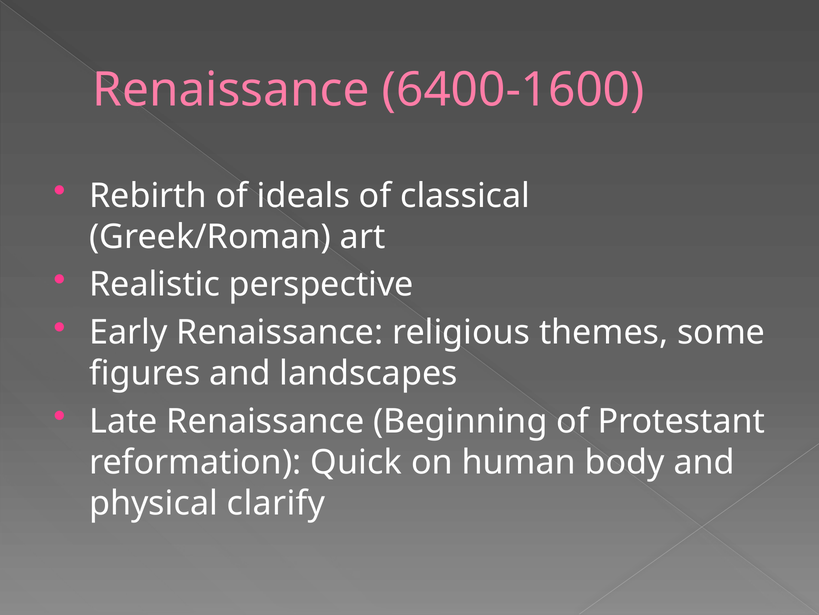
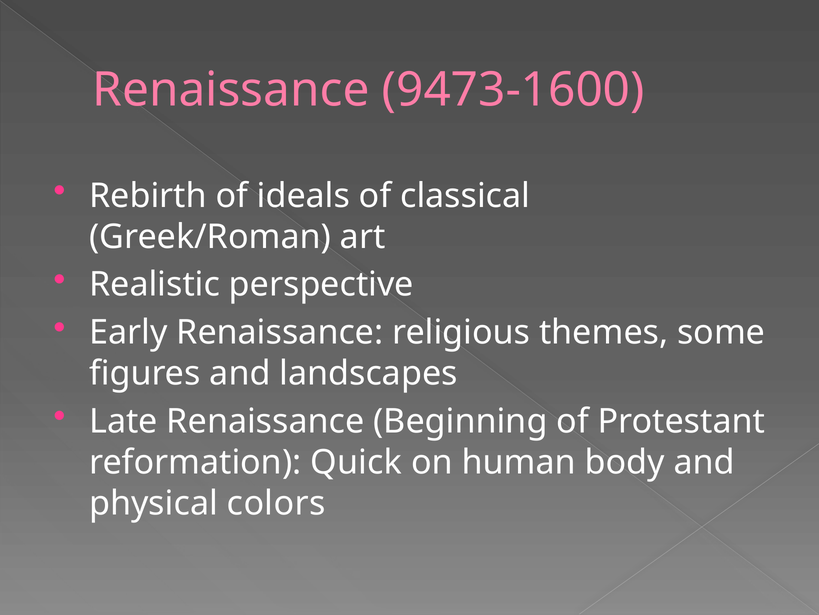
6400-1600: 6400-1600 -> 9473-1600 (513, 90)
clarify: clarify -> colors (276, 503)
